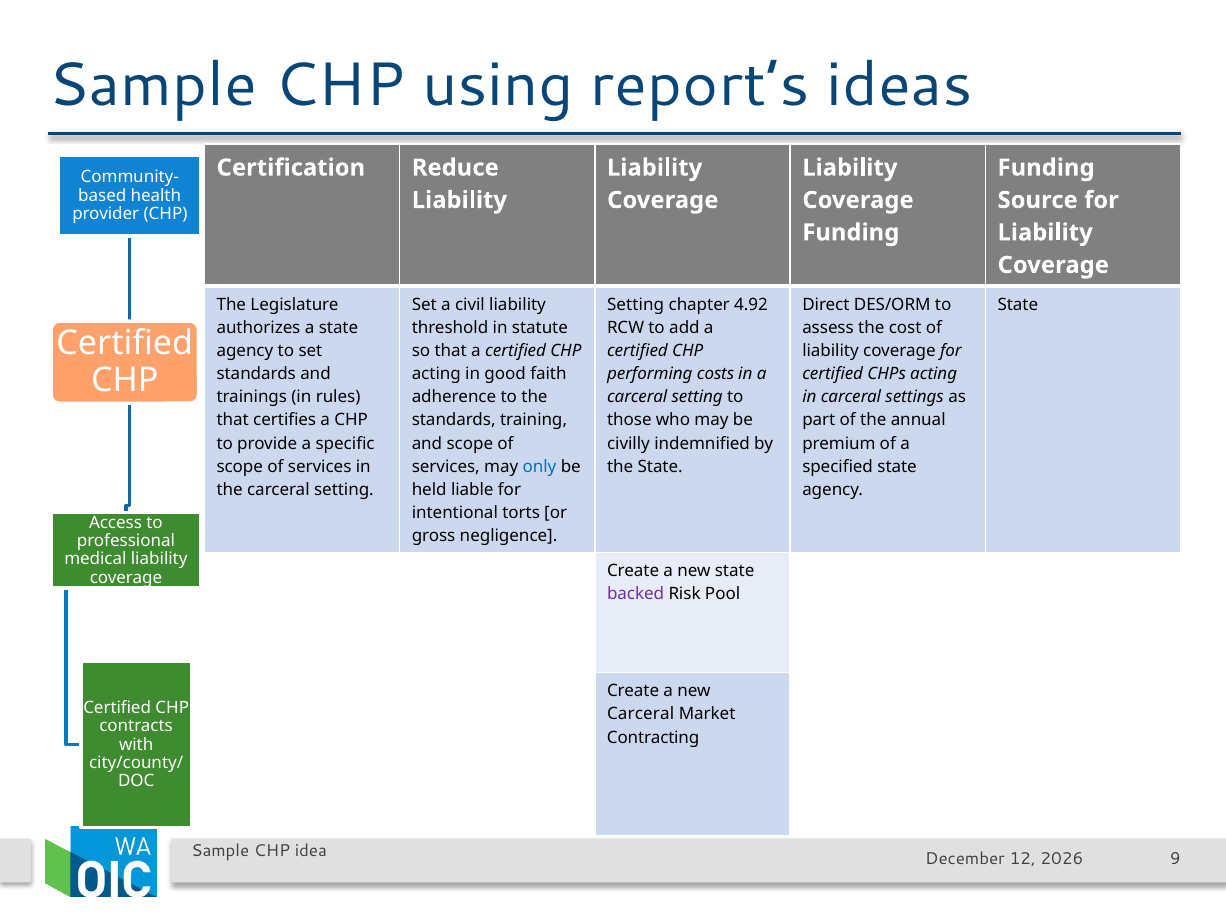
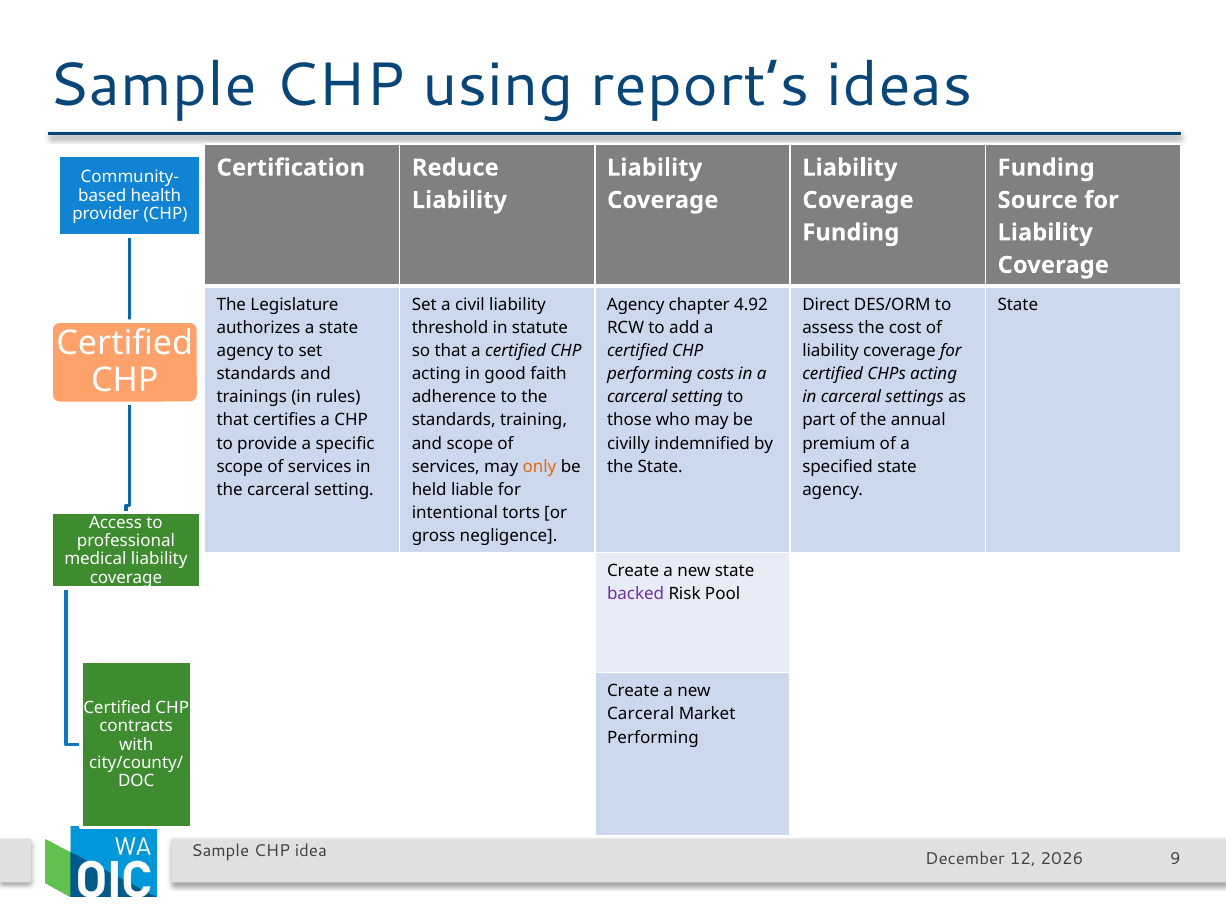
Setting: Setting -> Agency (636, 305)
only colour: blue -> orange (539, 467)
Contracting: Contracting -> Performing (653, 738)
